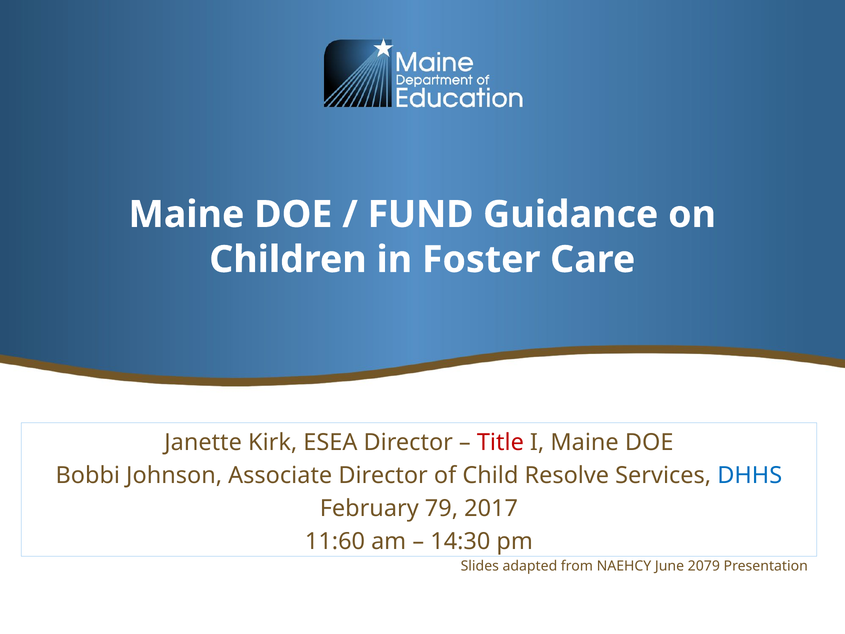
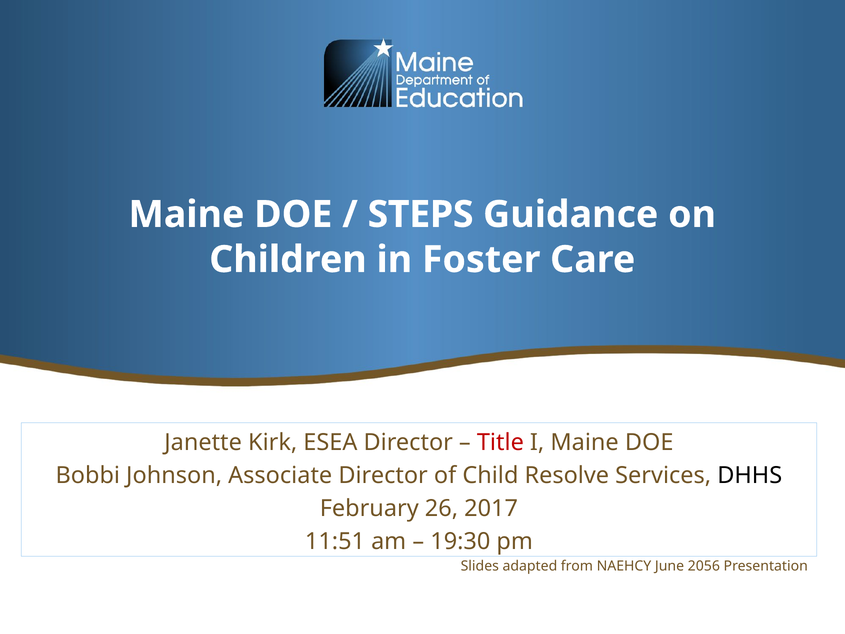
FUND: FUND -> STEPS (421, 214)
DHHS colour: blue -> black (750, 475)
79: 79 -> 26 (441, 508)
11:60: 11:60 -> 11:51 (335, 541)
14:30: 14:30 -> 19:30 (460, 541)
2079: 2079 -> 2056 (704, 566)
